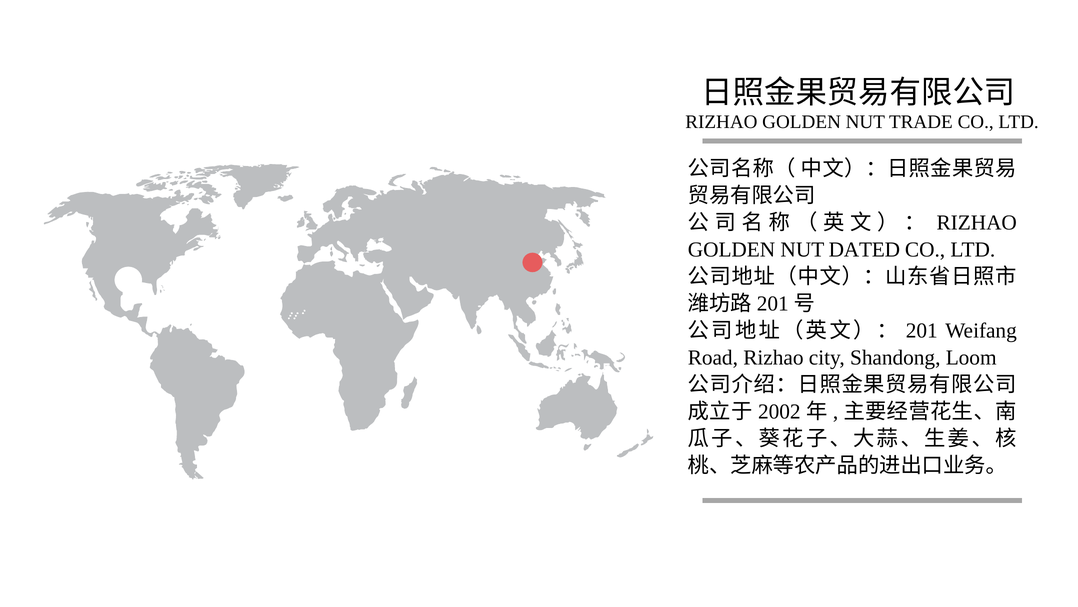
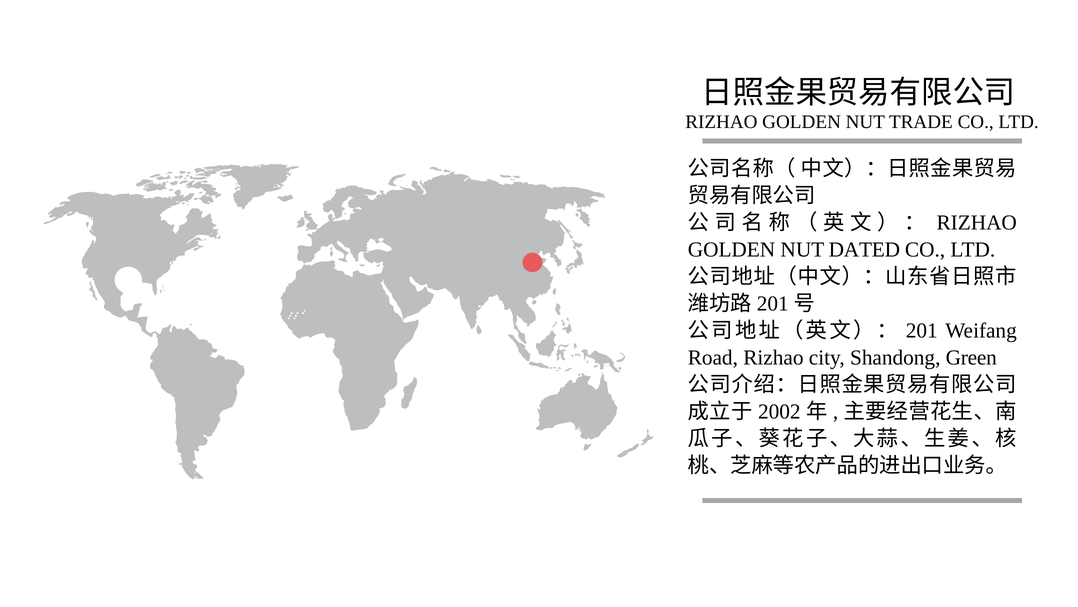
Loom: Loom -> Green (971, 357)
